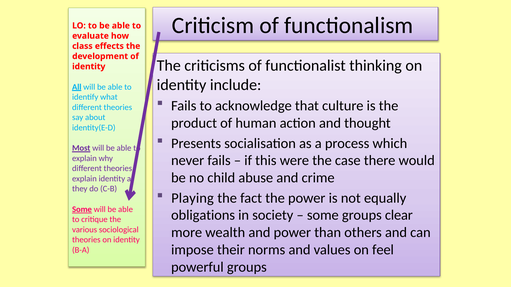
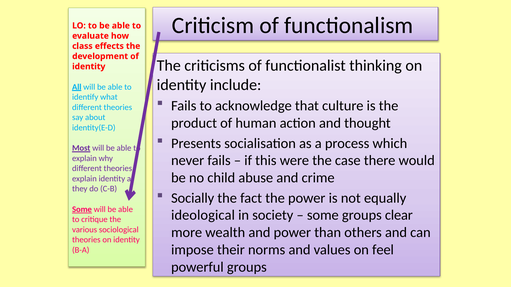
Playing: Playing -> Socially (193, 198)
obligations: obligations -> ideological (203, 216)
